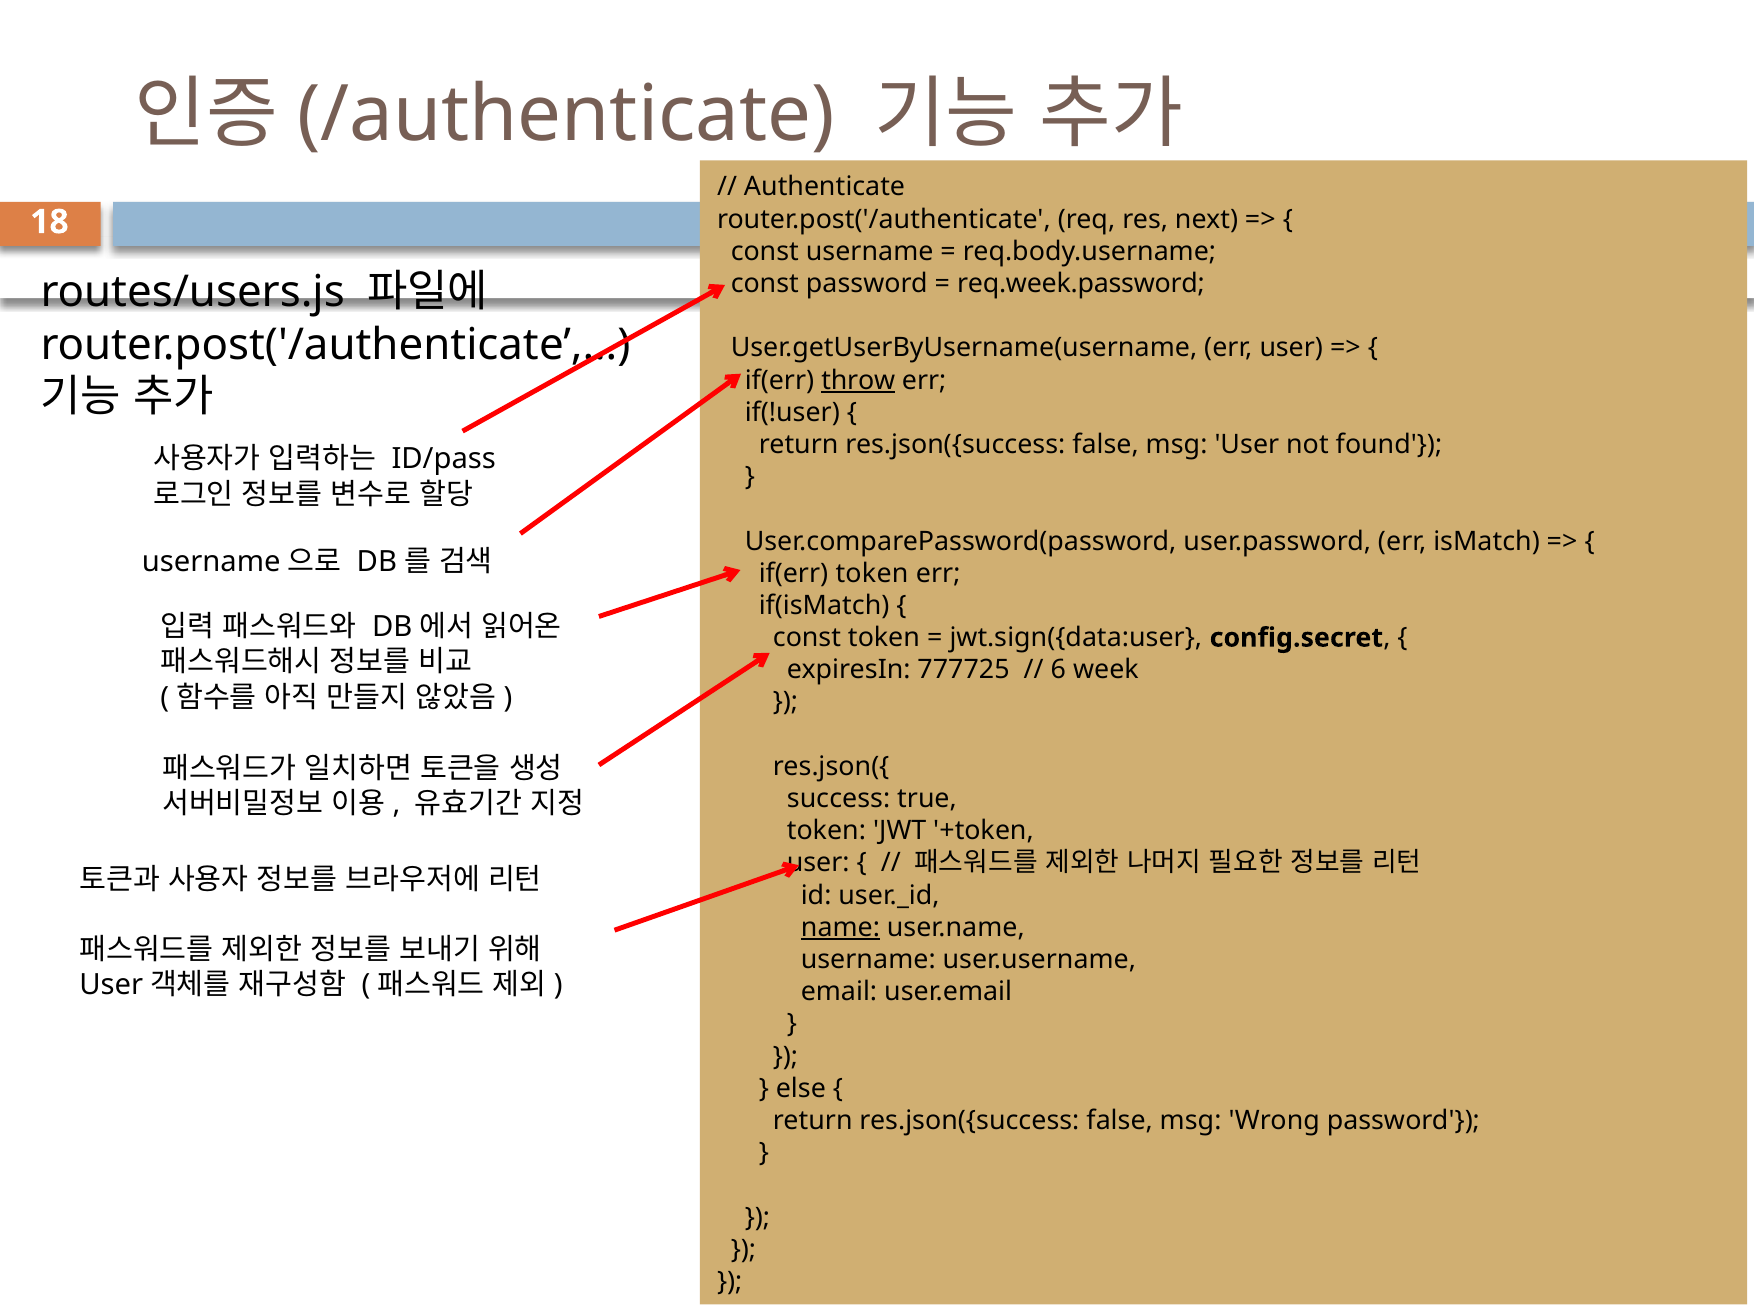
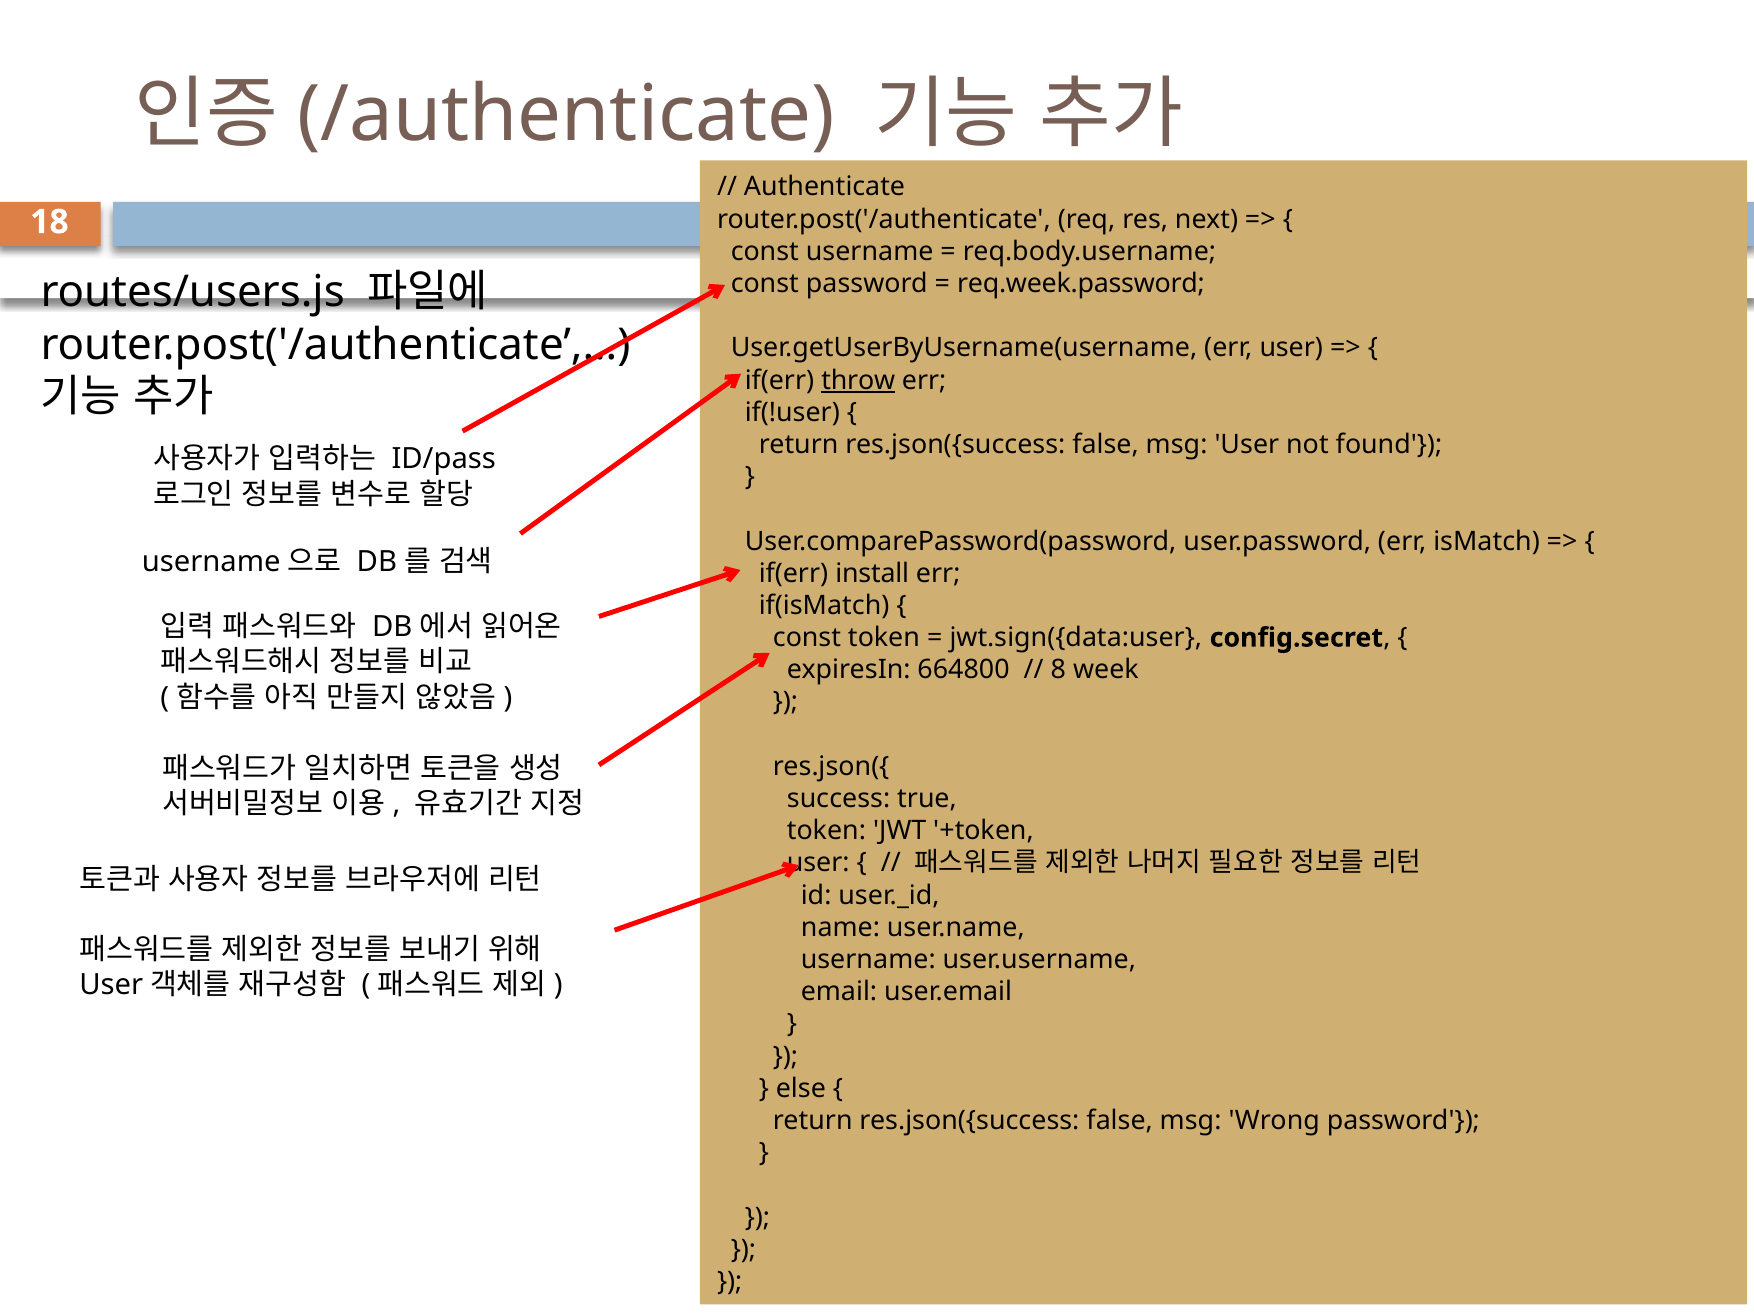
if(err token: token -> install (872, 573)
777725: 777725 -> 664800 (964, 670)
6: 6 -> 8 (1058, 670)
name underline: present -> none (840, 927)
